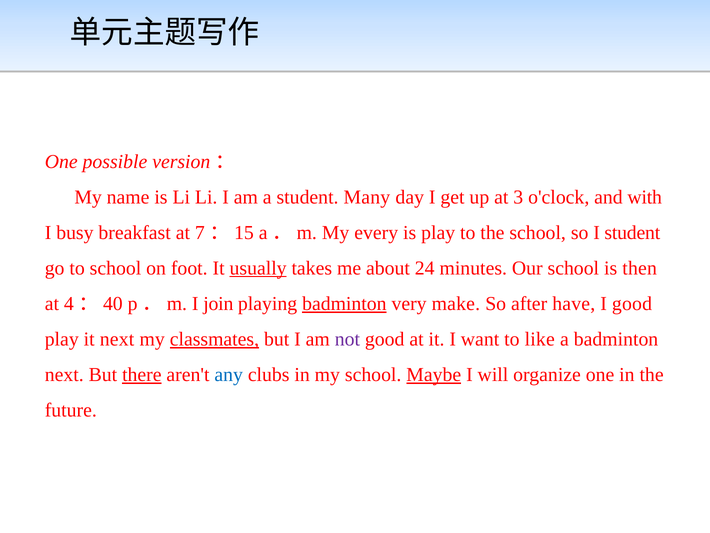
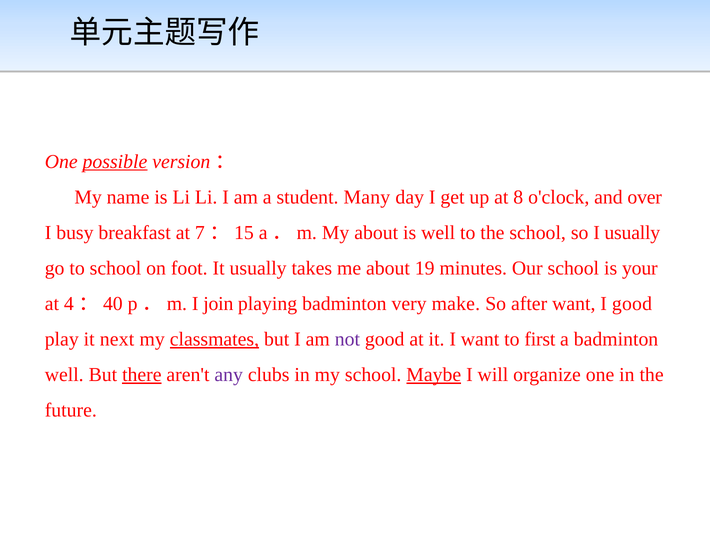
possible underline: none -> present (115, 161)
3: 3 -> 8 (518, 197)
with: with -> over (645, 197)
My every: every -> about (376, 232)
is play: play -> well (438, 232)
I student: student -> usually (632, 232)
usually underline: present -> none (258, 268)
24: 24 -> 19 (425, 268)
then: then -> your (640, 268)
badminton underline: present -> none (344, 303)
after have: have -> want (574, 303)
like: like -> first (540, 339)
next: next -> well (64, 374)
any colour: blue -> purple (229, 374)
